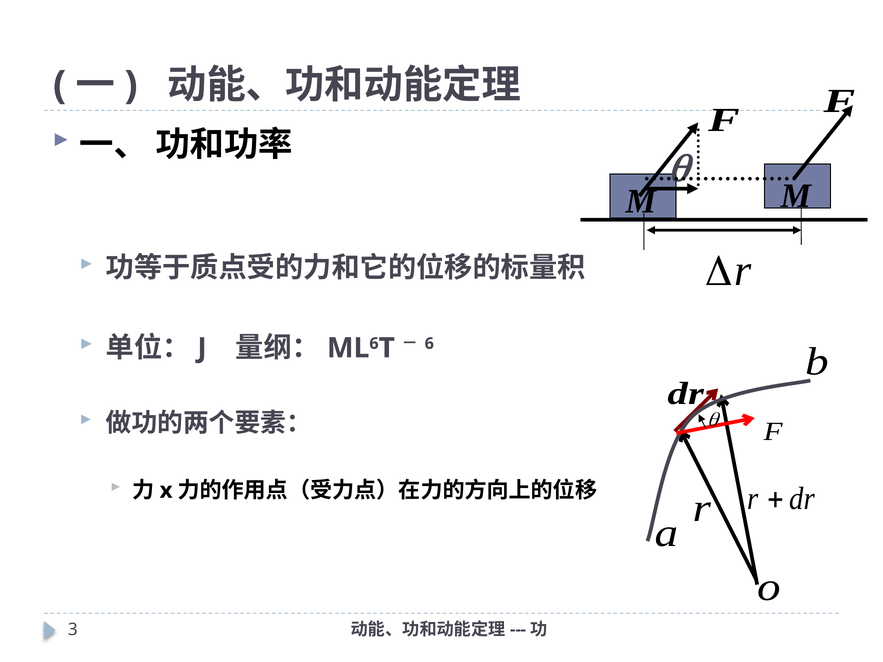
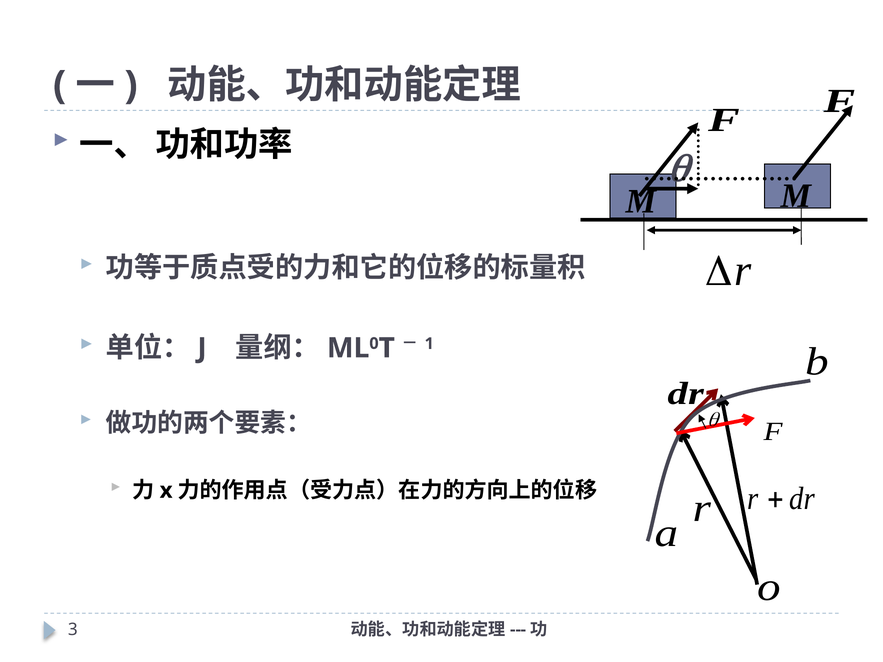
6: 6 -> 0 (374, 344)
6: 6 -> 1 (429, 344)
